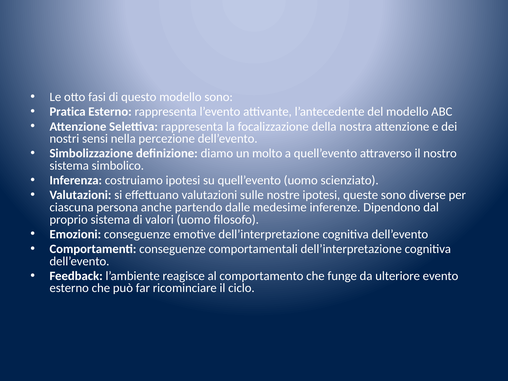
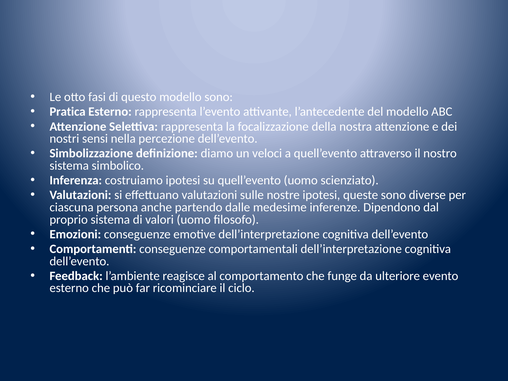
molto: molto -> veloci (267, 153)
